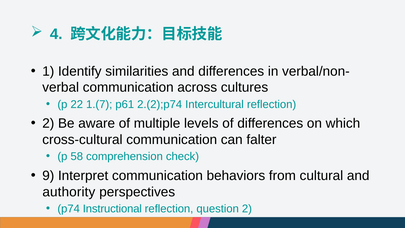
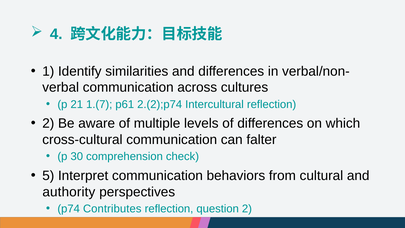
22: 22 -> 21 (77, 104)
58: 58 -> 30 (77, 156)
9: 9 -> 5 (48, 176)
Instructional: Instructional -> Contributes (112, 209)
